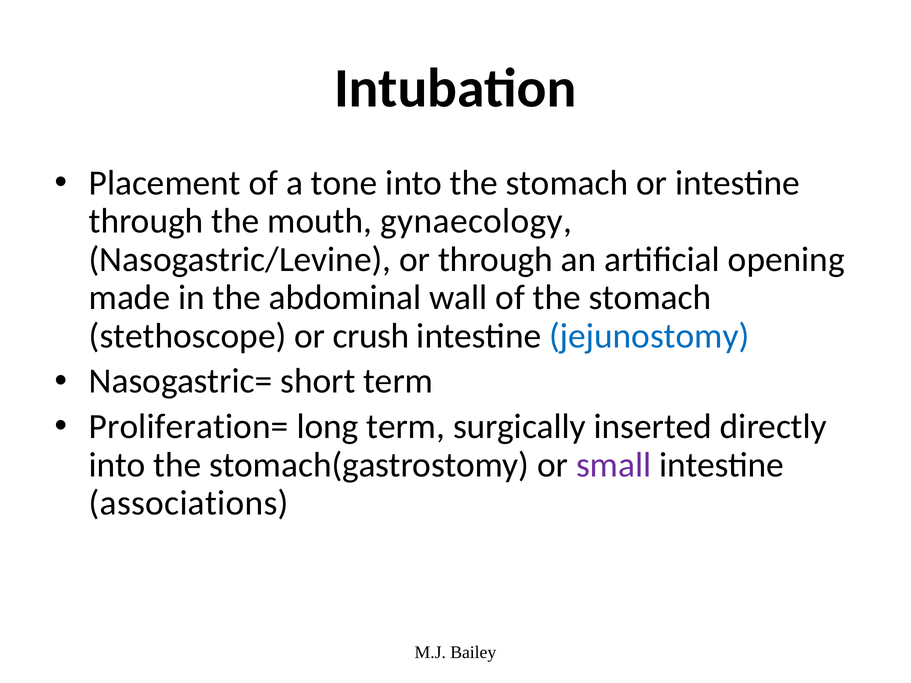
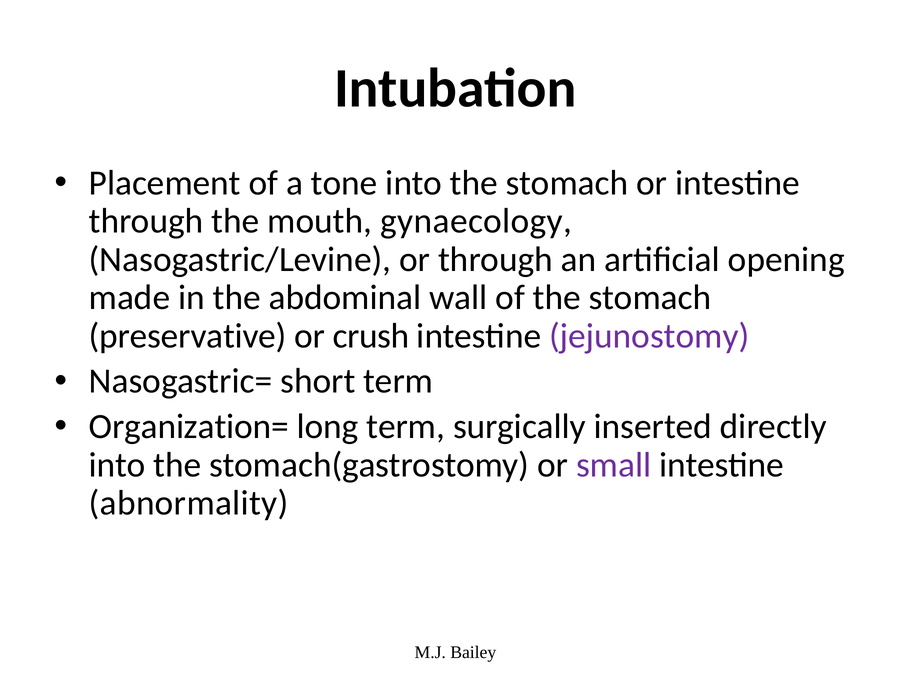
stethoscope: stethoscope -> preservative (188, 336)
jejunostomy colour: blue -> purple (649, 336)
Proliferation=: Proliferation= -> Organization= (189, 427)
associations: associations -> abnormality (189, 503)
